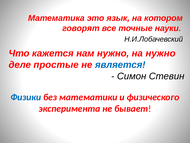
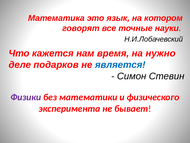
нам нужно: нужно -> время (113, 53)
простые: простые -> подарков (56, 65)
Физики colour: blue -> purple (26, 97)
